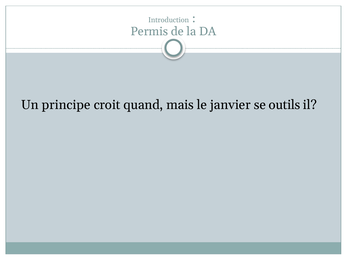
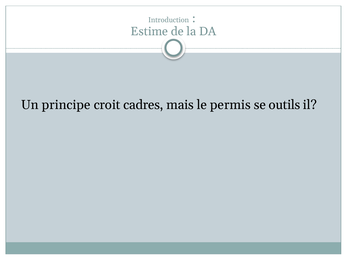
Permis: Permis -> Estime (149, 31)
quand: quand -> cadres (143, 105)
janvier: janvier -> permis (230, 105)
